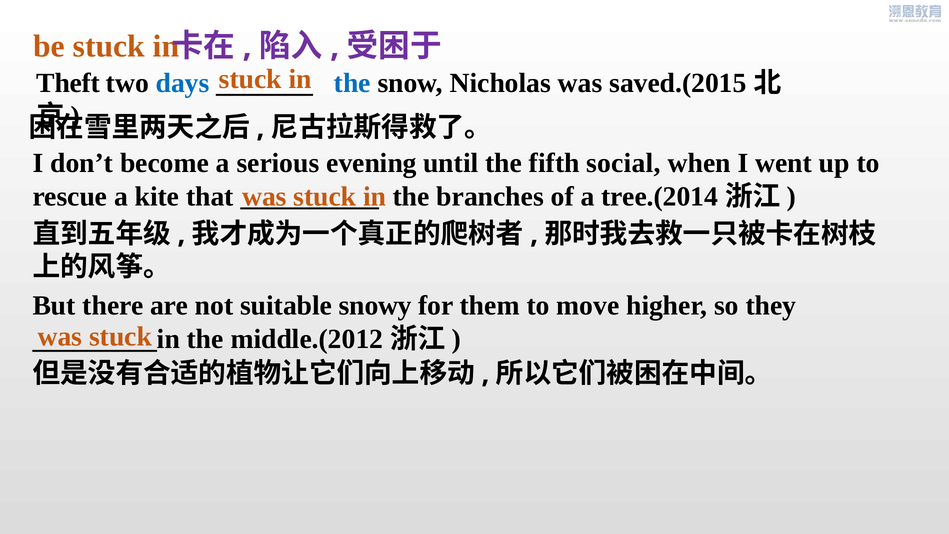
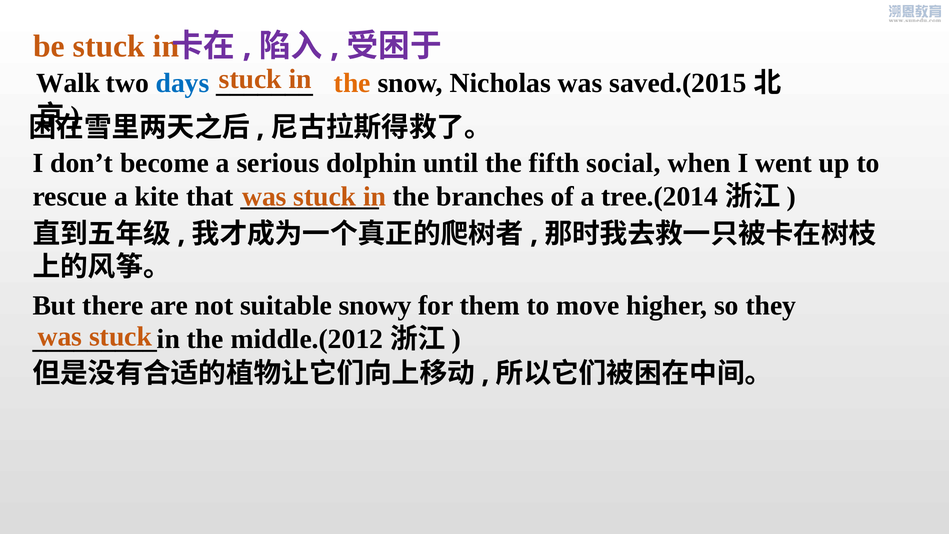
Theft: Theft -> Walk (68, 83)
the colour: blue -> orange (352, 83)
evening: evening -> dolphin (372, 163)
